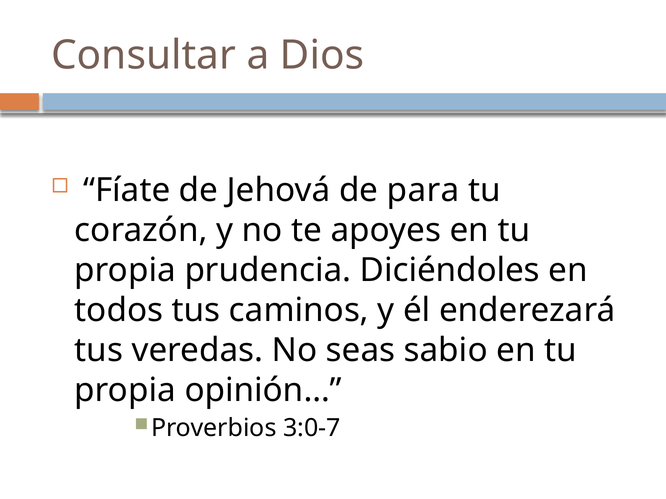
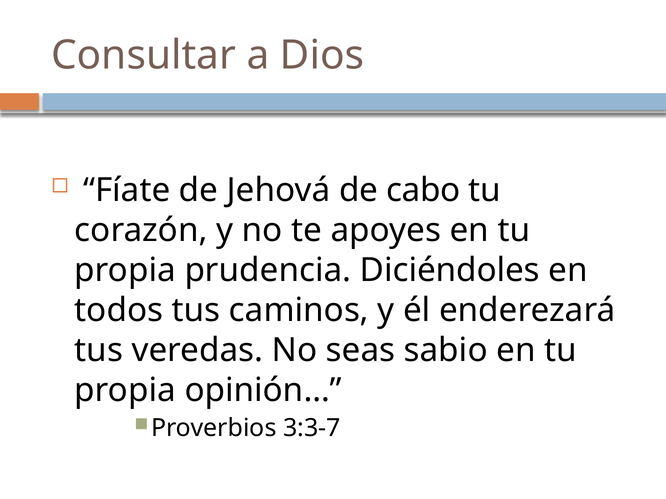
para: para -> cabo (423, 191)
3:0-7: 3:0-7 -> 3:3-7 (312, 429)
